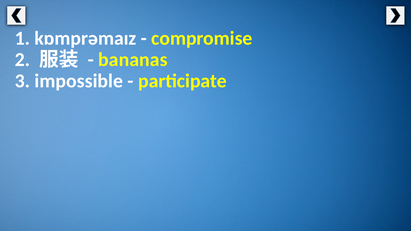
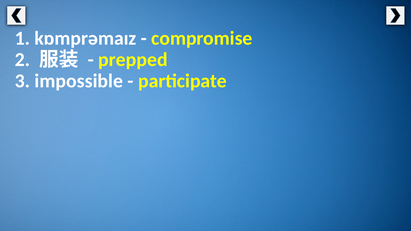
bananas: bananas -> prepped (133, 60)
